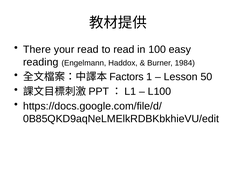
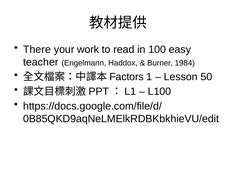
your read: read -> work (88, 50)
reading: reading -> teacher (41, 62)
